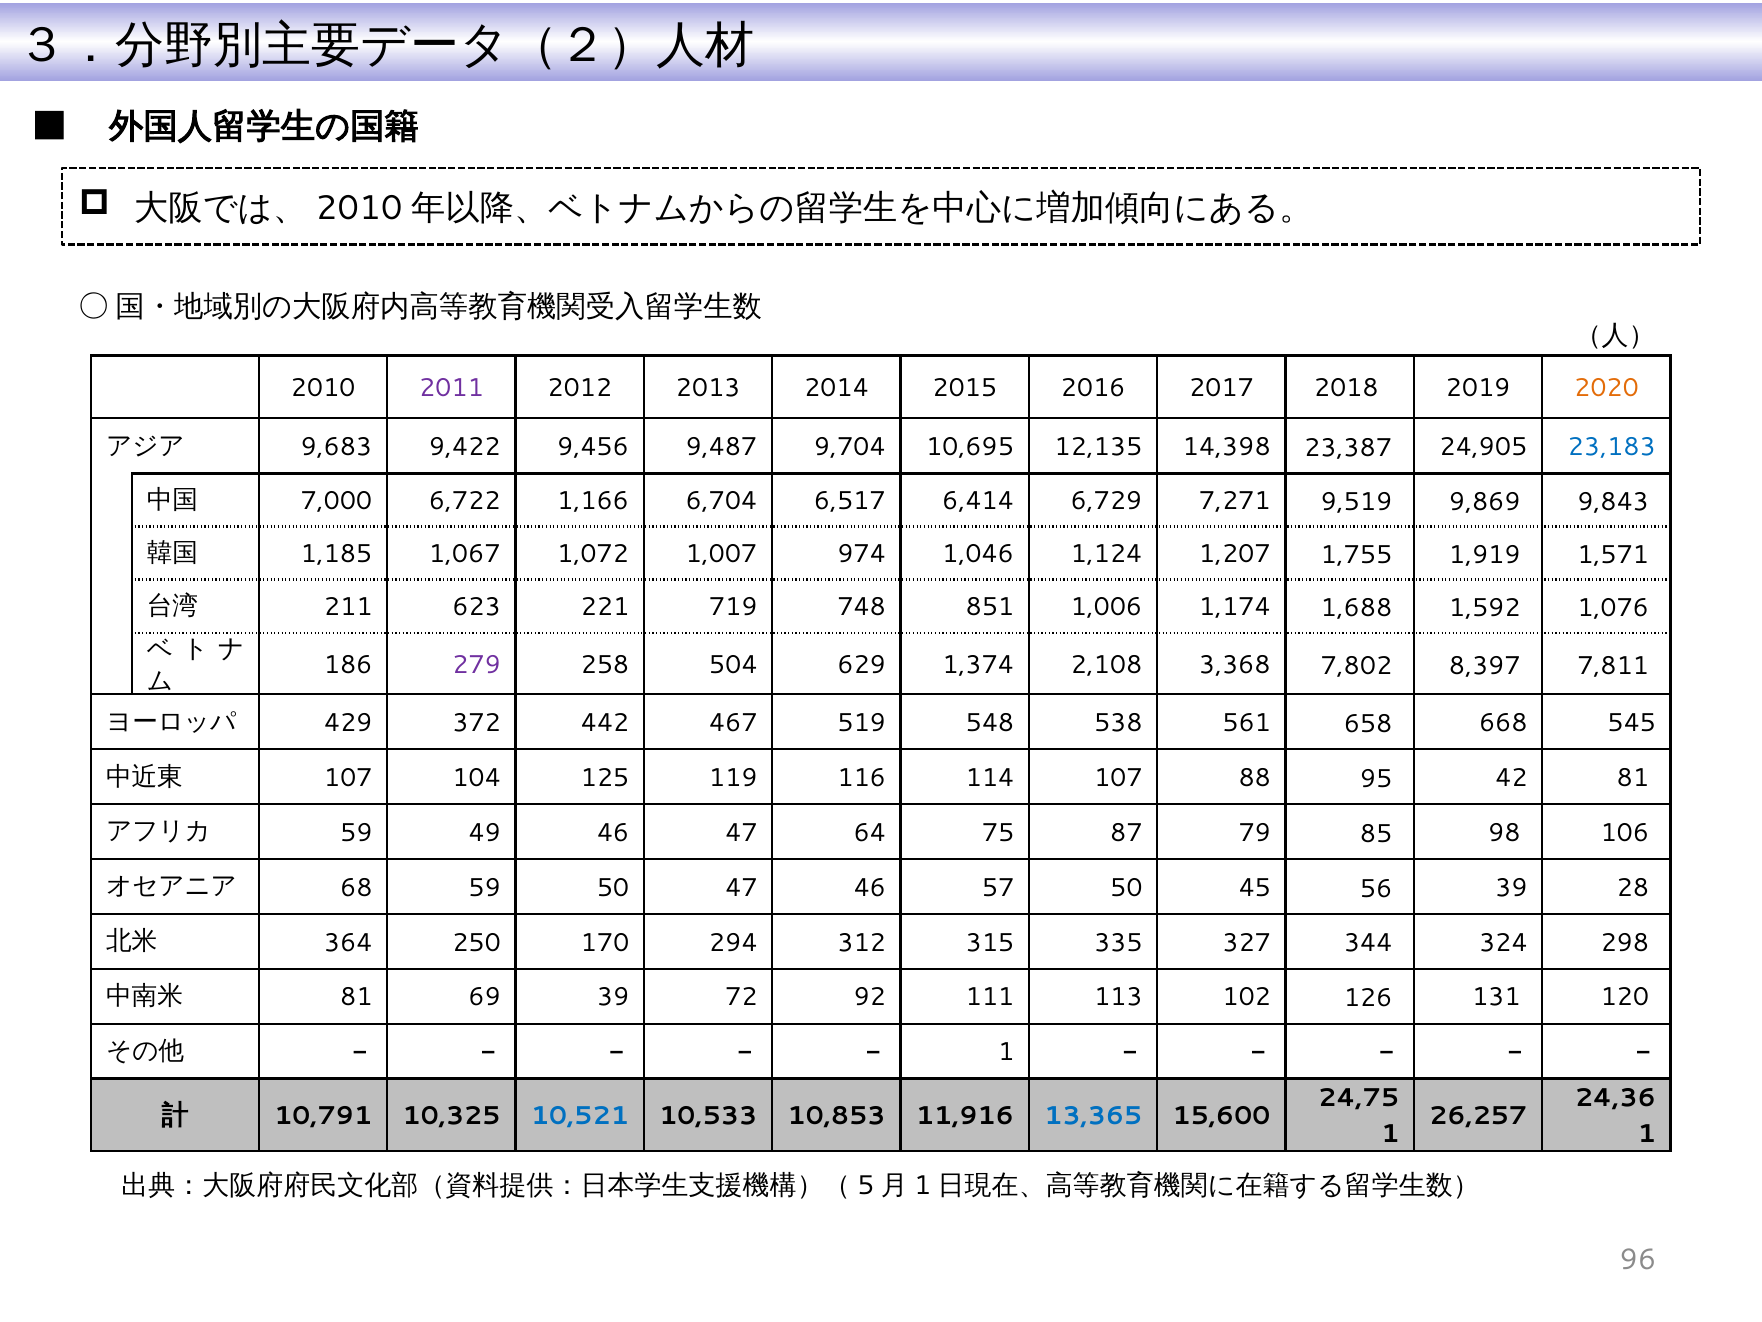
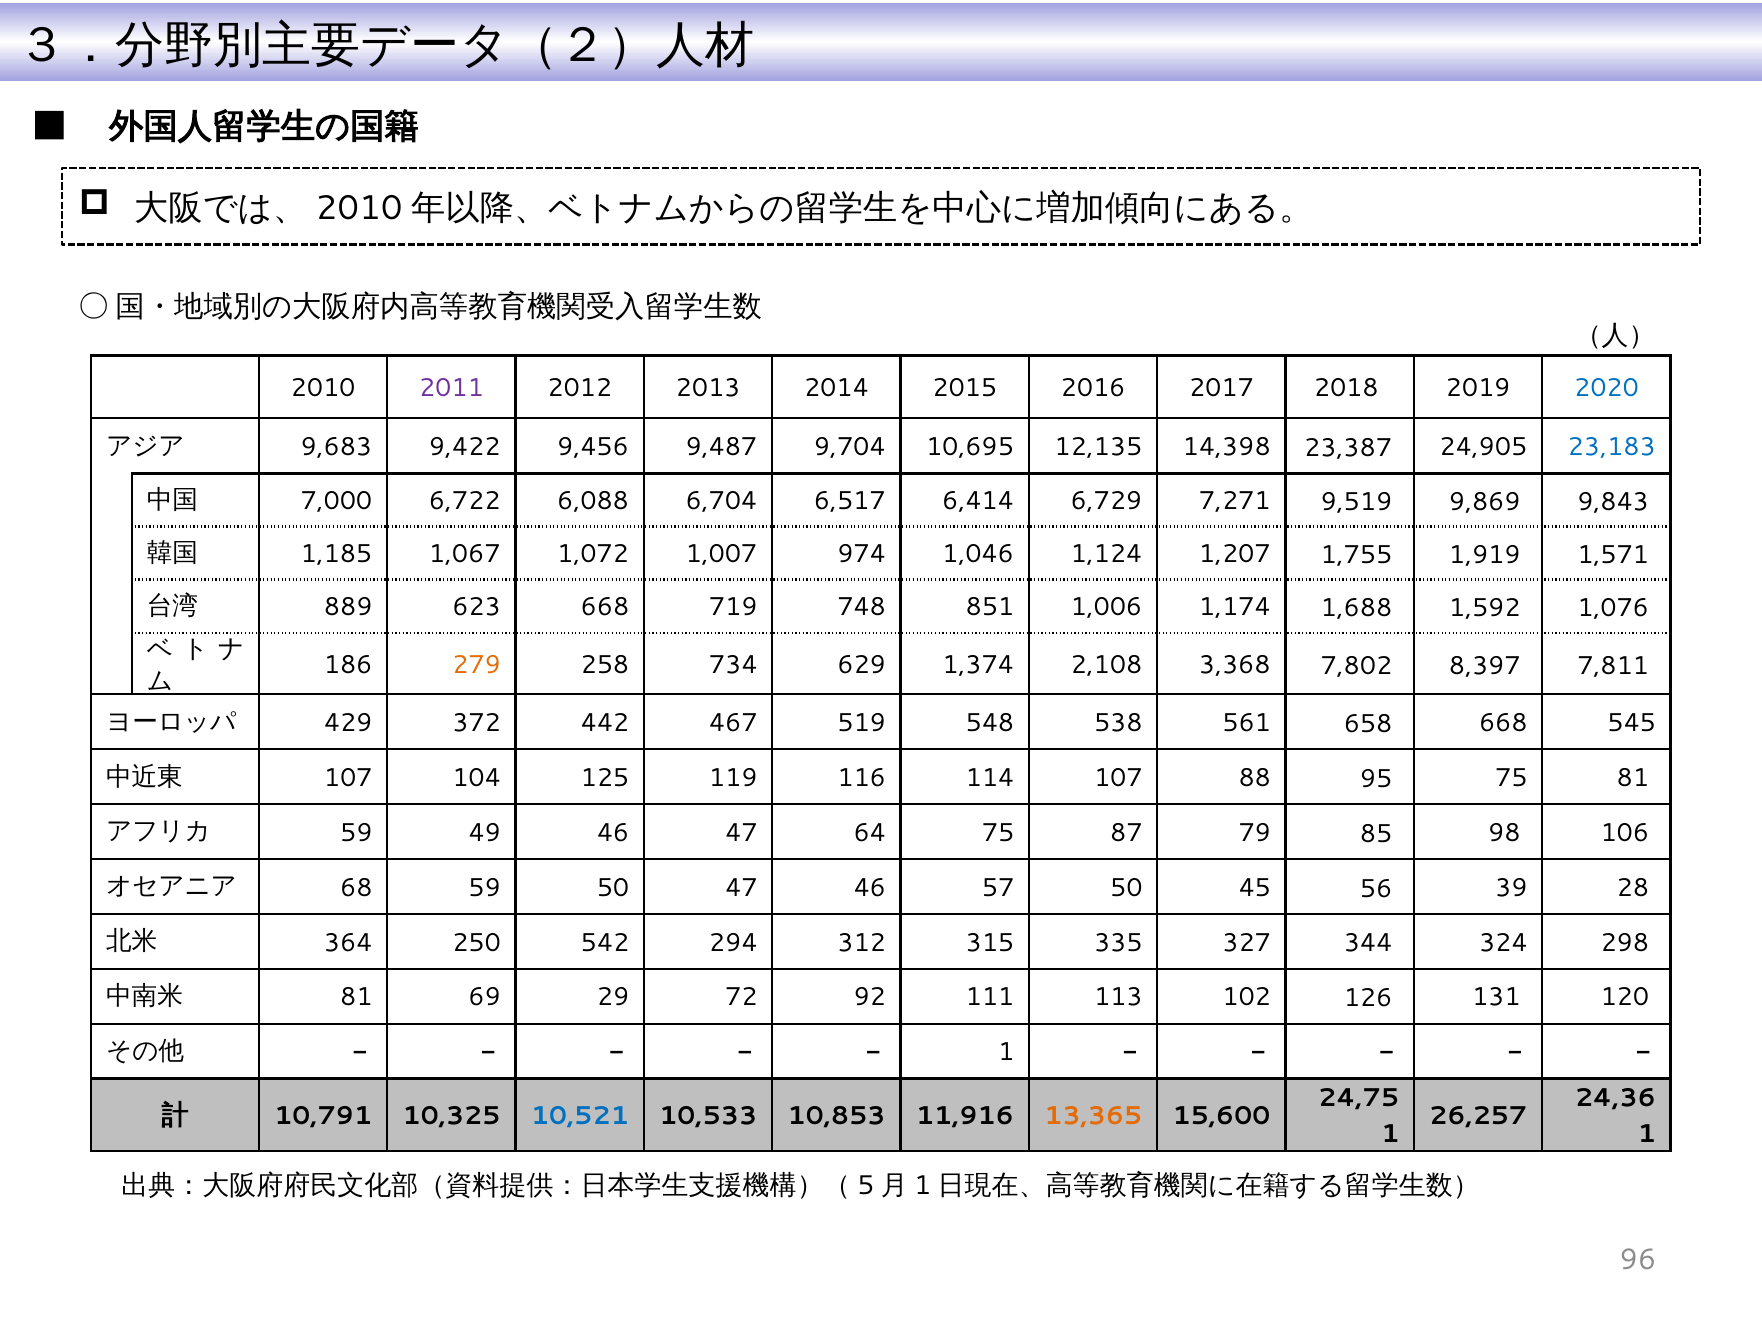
2020 colour: orange -> blue (1606, 388)
1,166: 1,166 -> 6,088 (593, 501)
211: 211 -> 889 (348, 607)
623 221: 221 -> 668 (605, 607)
279 colour: purple -> orange (477, 664)
504: 504 -> 734 (733, 664)
95 42: 42 -> 75 (1511, 778)
170: 170 -> 542 (605, 942)
69 39: 39 -> 29 (613, 997)
13,365 colour: blue -> orange (1093, 1115)
